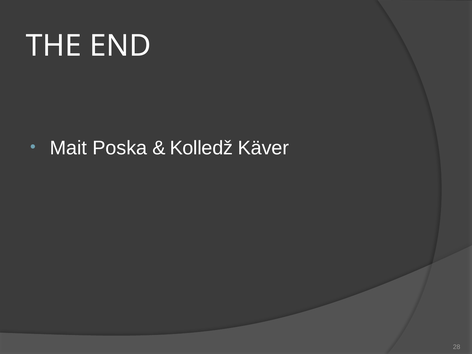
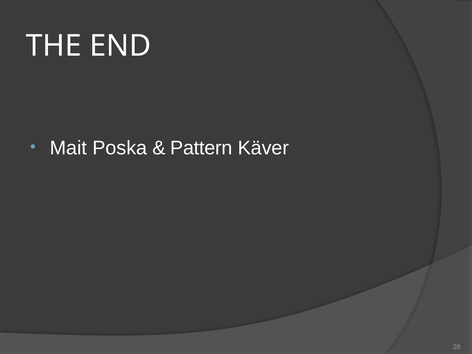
Kolledž: Kolledž -> Pattern (201, 148)
